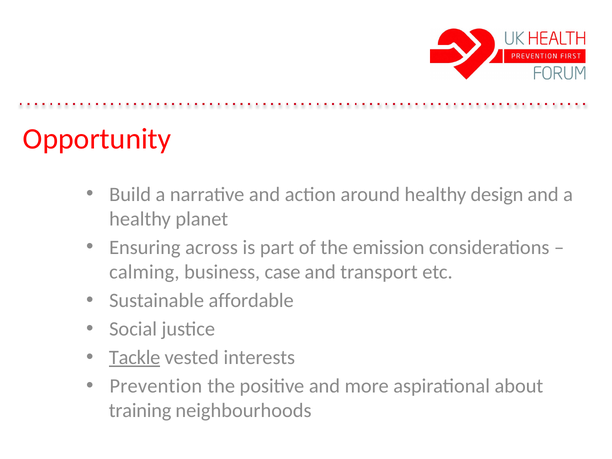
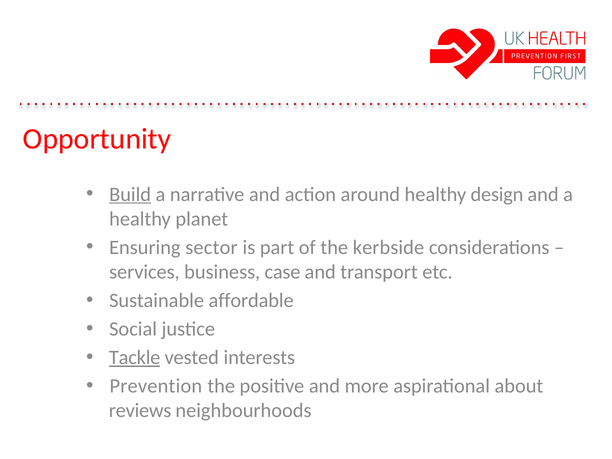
Build underline: none -> present (130, 194)
across: across -> sector (212, 247)
emission: emission -> kerbside (388, 247)
calming: calming -> services (144, 272)
training: training -> reviews (140, 411)
